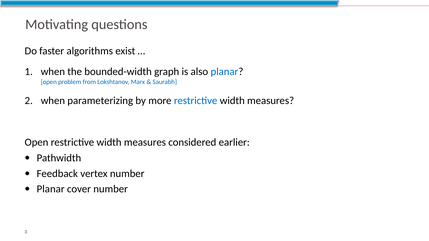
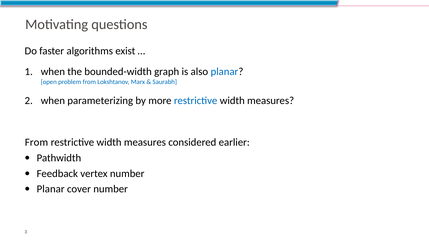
Open: Open -> From (36, 143)
